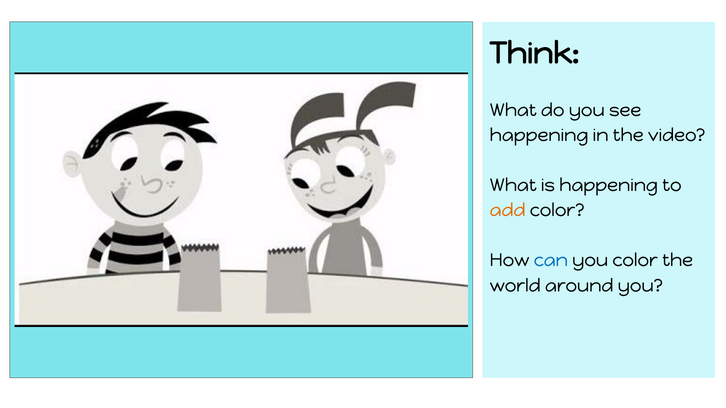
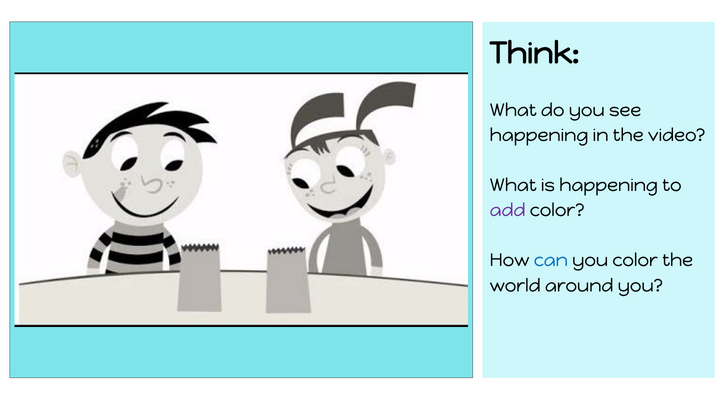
add colour: orange -> purple (508, 211)
